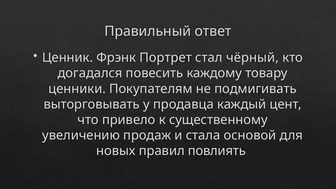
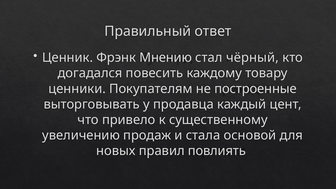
Портрет: Портрет -> Мнению (166, 58)
подмигивать: подмигивать -> построенные (256, 89)
